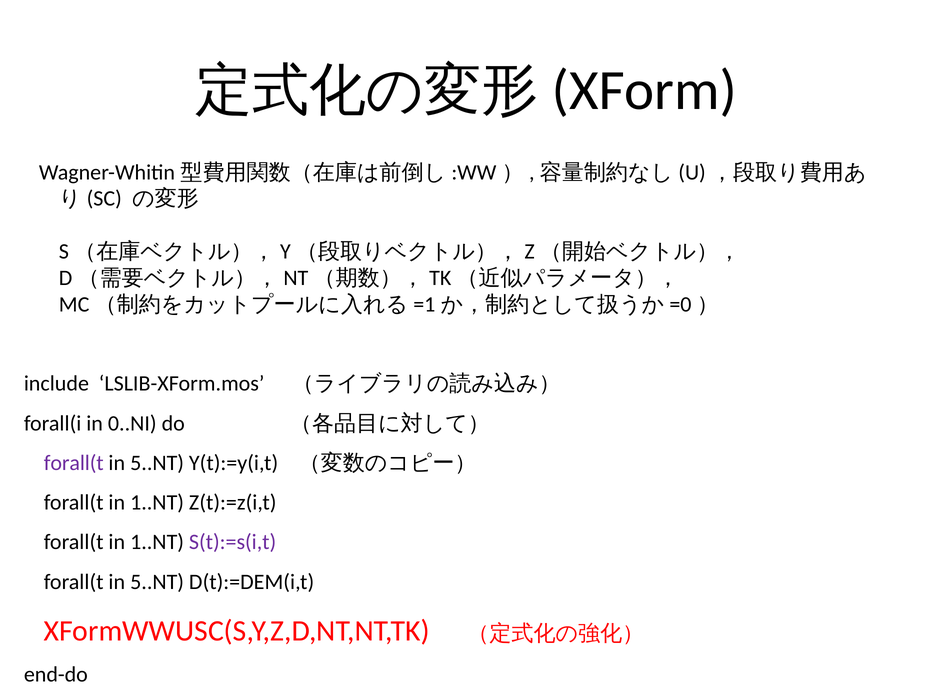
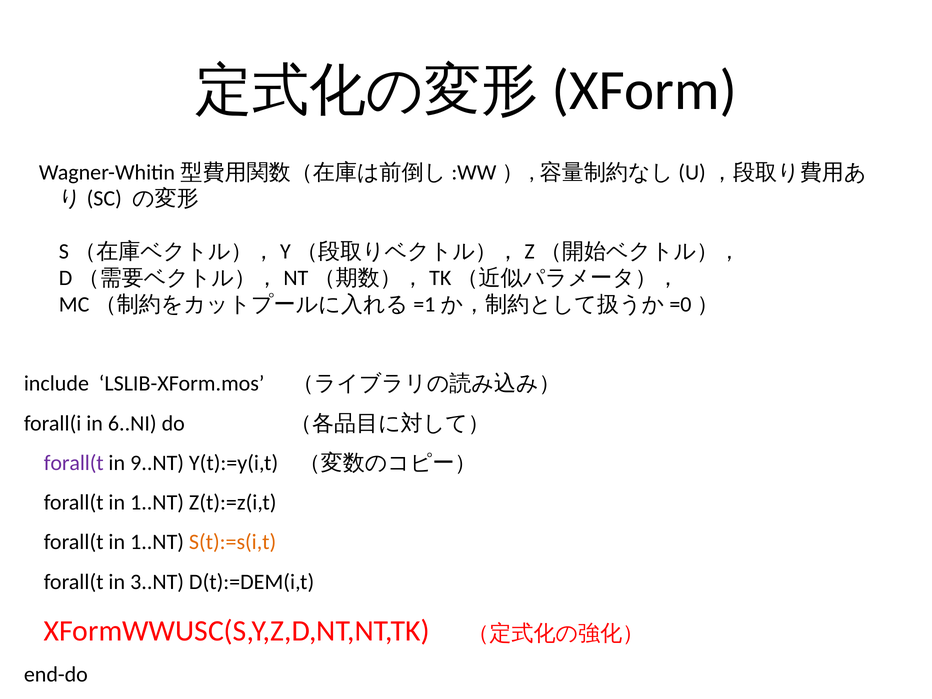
0..NI: 0..NI -> 6..NI (132, 423)
5..NT: 5..NT -> 9..NT (157, 463)
S(t):=s(i,t colour: purple -> orange (233, 542)
5..NT: 5..NT -> 3..NT (157, 582)
